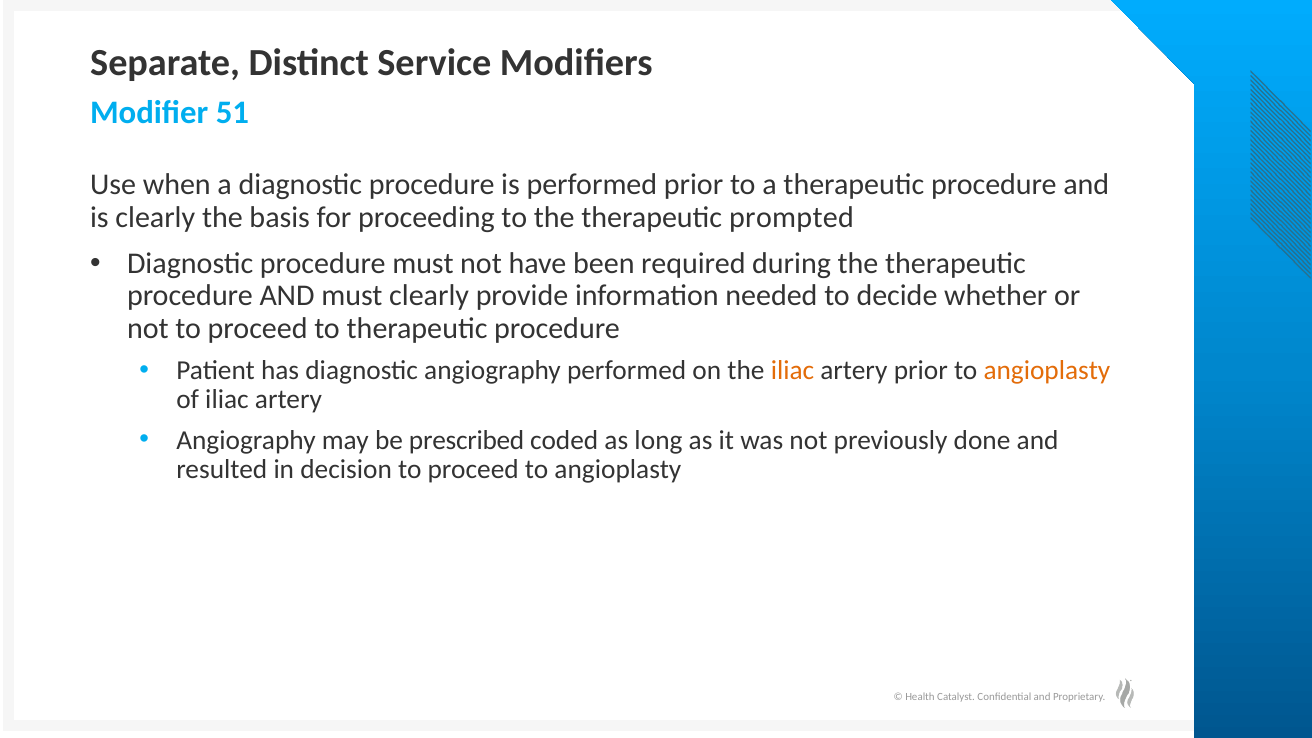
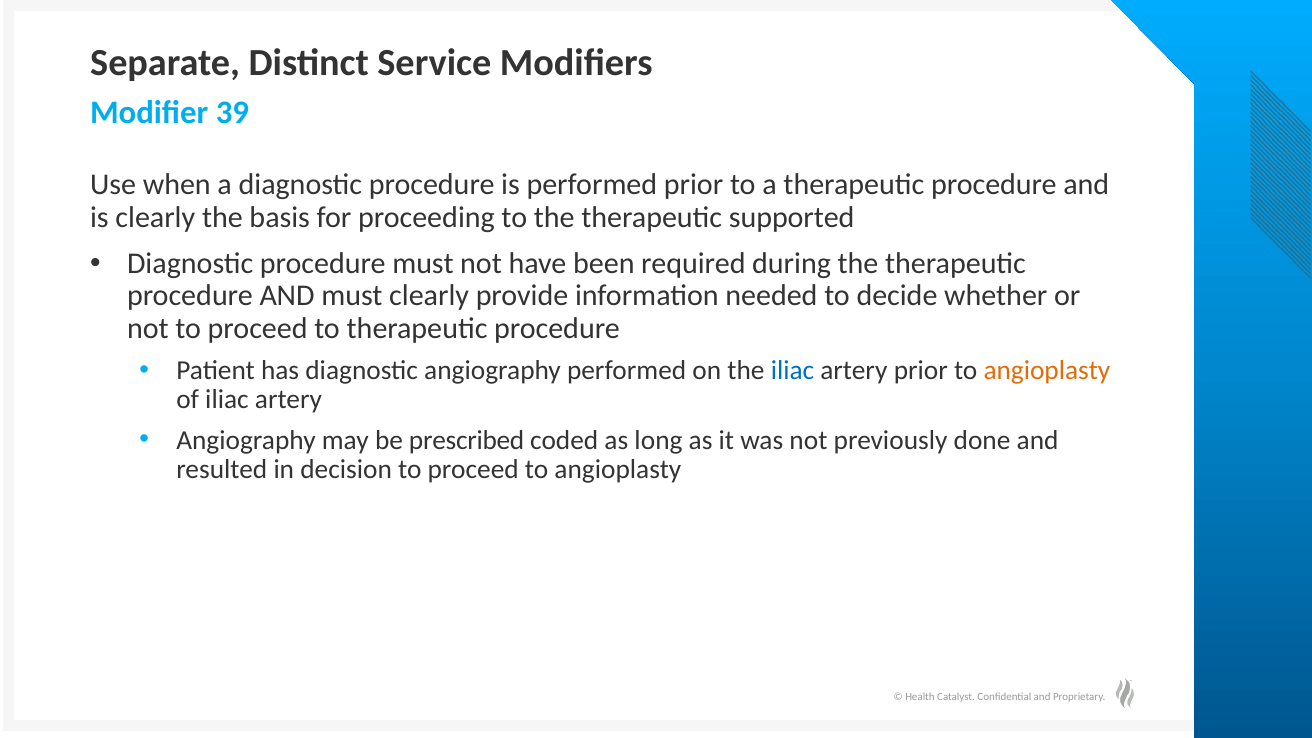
51: 51 -> 39 (232, 113)
prompted: prompted -> supported (792, 217)
iliac colour: orange -> blue (792, 370)
